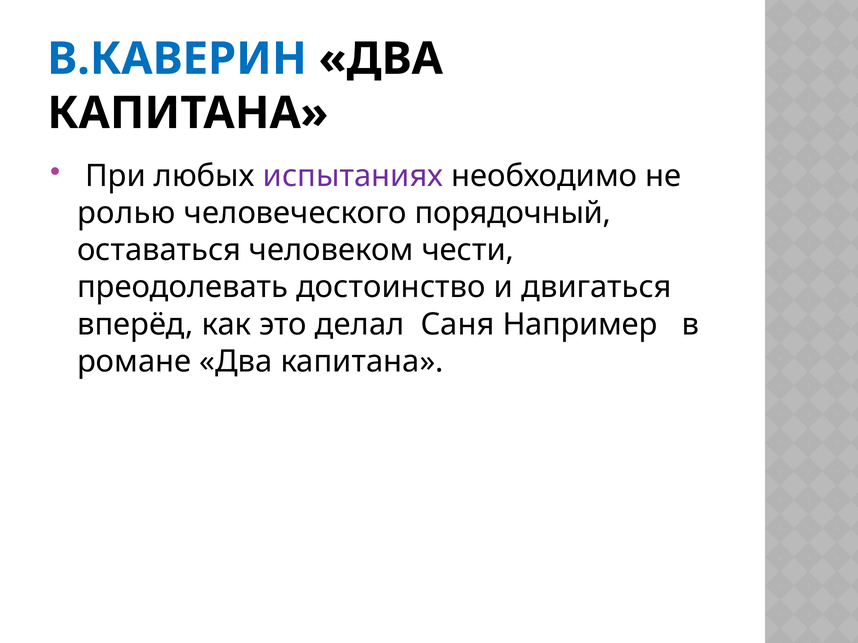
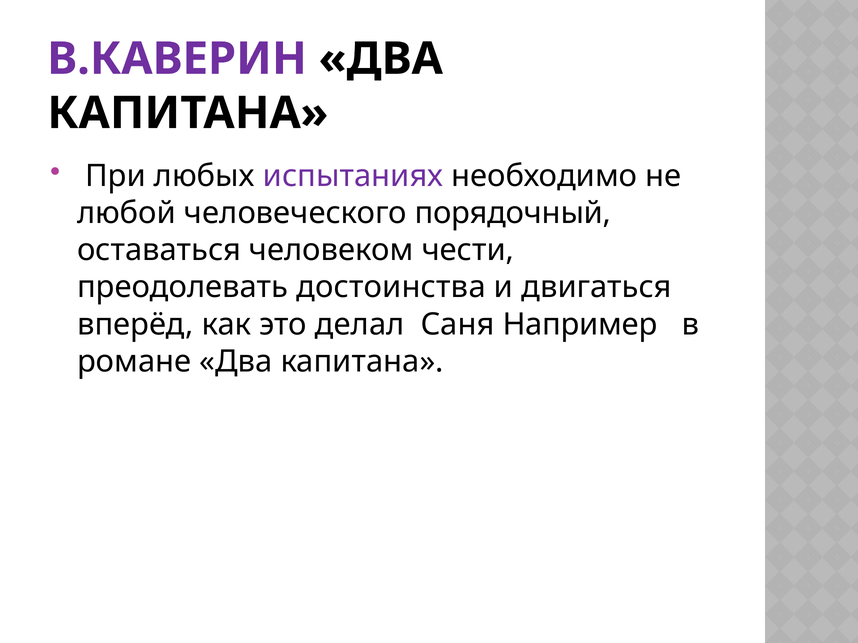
В.КАВЕРИН colour: blue -> purple (177, 59)
ролью: ролью -> любой (127, 213)
достоинство: достоинство -> достоинства (391, 287)
